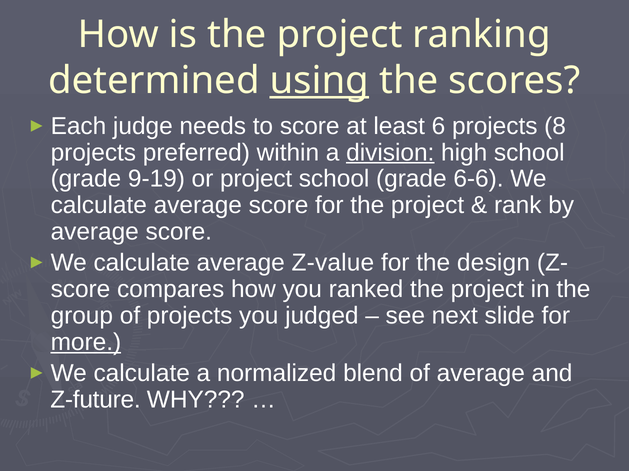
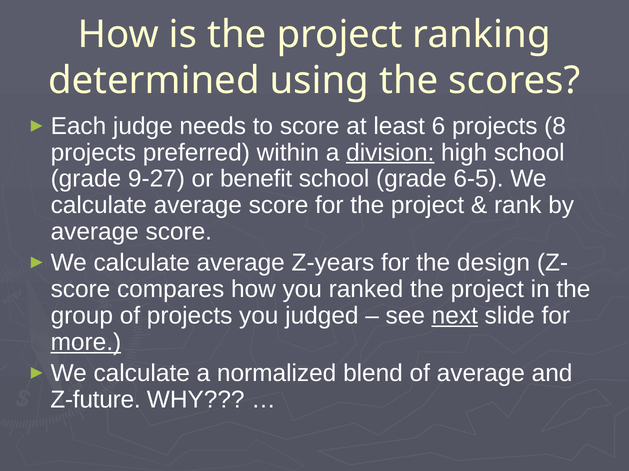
using underline: present -> none (319, 81)
9-19: 9-19 -> 9-27 (156, 179)
or project: project -> benefit (256, 179)
6-6: 6-6 -> 6-5 (478, 179)
Z-value: Z-value -> Z-years (333, 263)
next underline: none -> present (455, 316)
